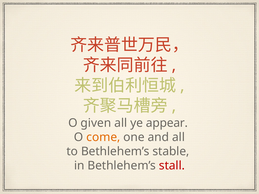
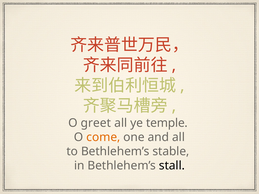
given: given -> greet (96, 123)
appear: appear -> temple (167, 123)
stall colour: red -> black (172, 166)
